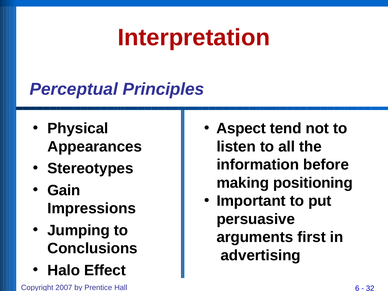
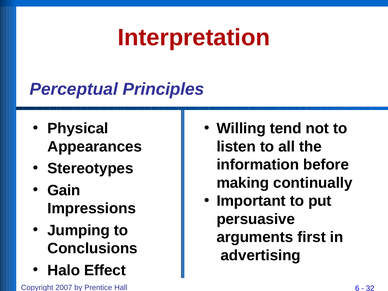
Aspect: Aspect -> Willing (241, 128)
positioning: positioning -> continually (313, 183)
